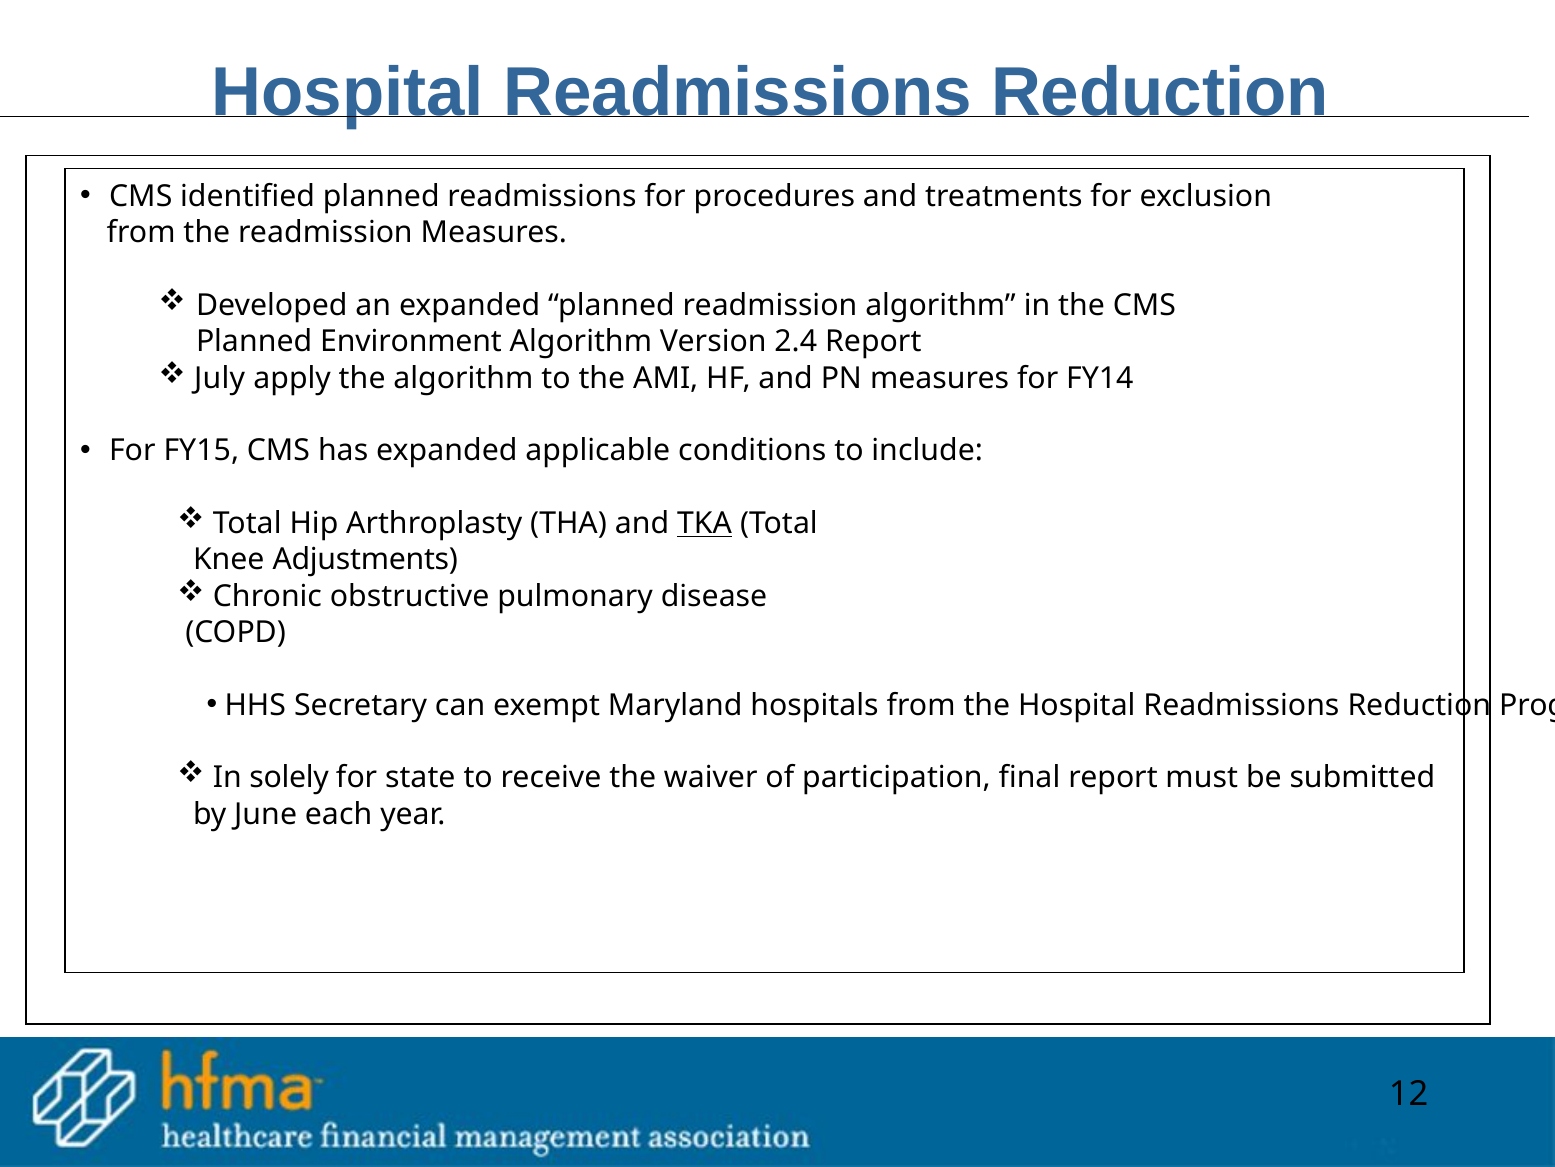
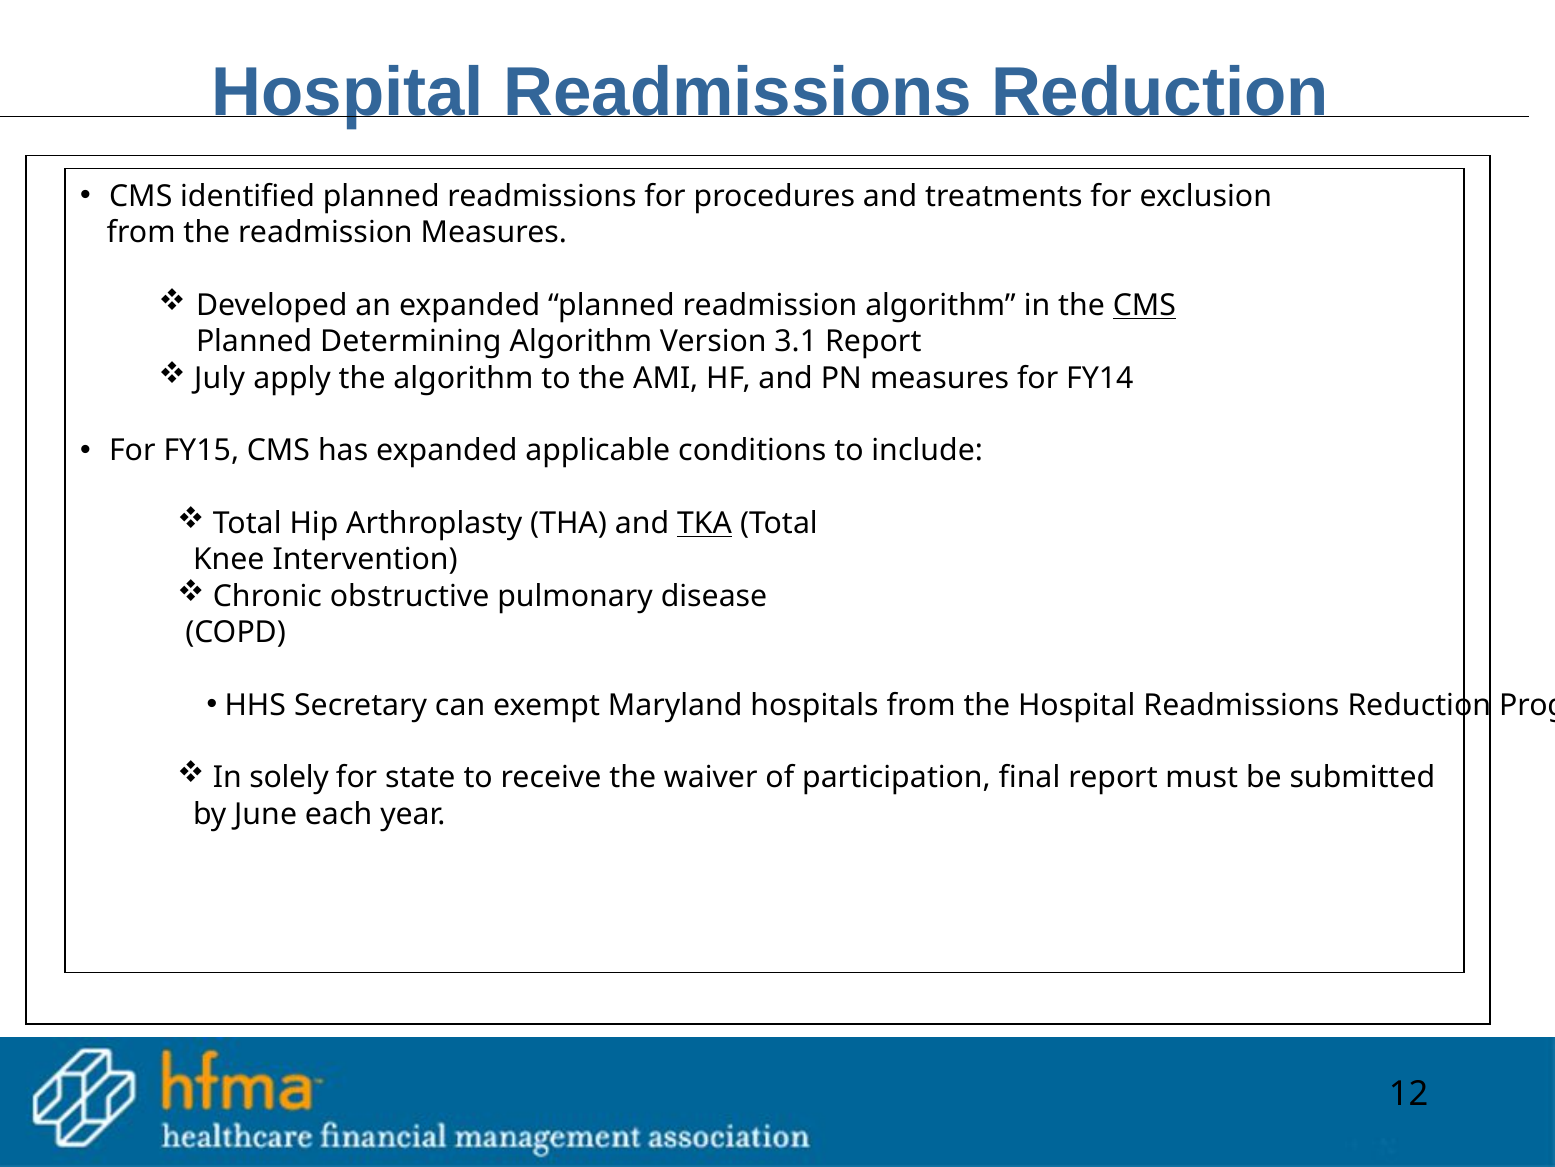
CMS underline: none -> present (1144, 305)
Environment: Environment -> Determining (411, 342)
2.4: 2.4 -> 3.1 (796, 342)
Adjustments: Adjustments -> Intervention (365, 559)
